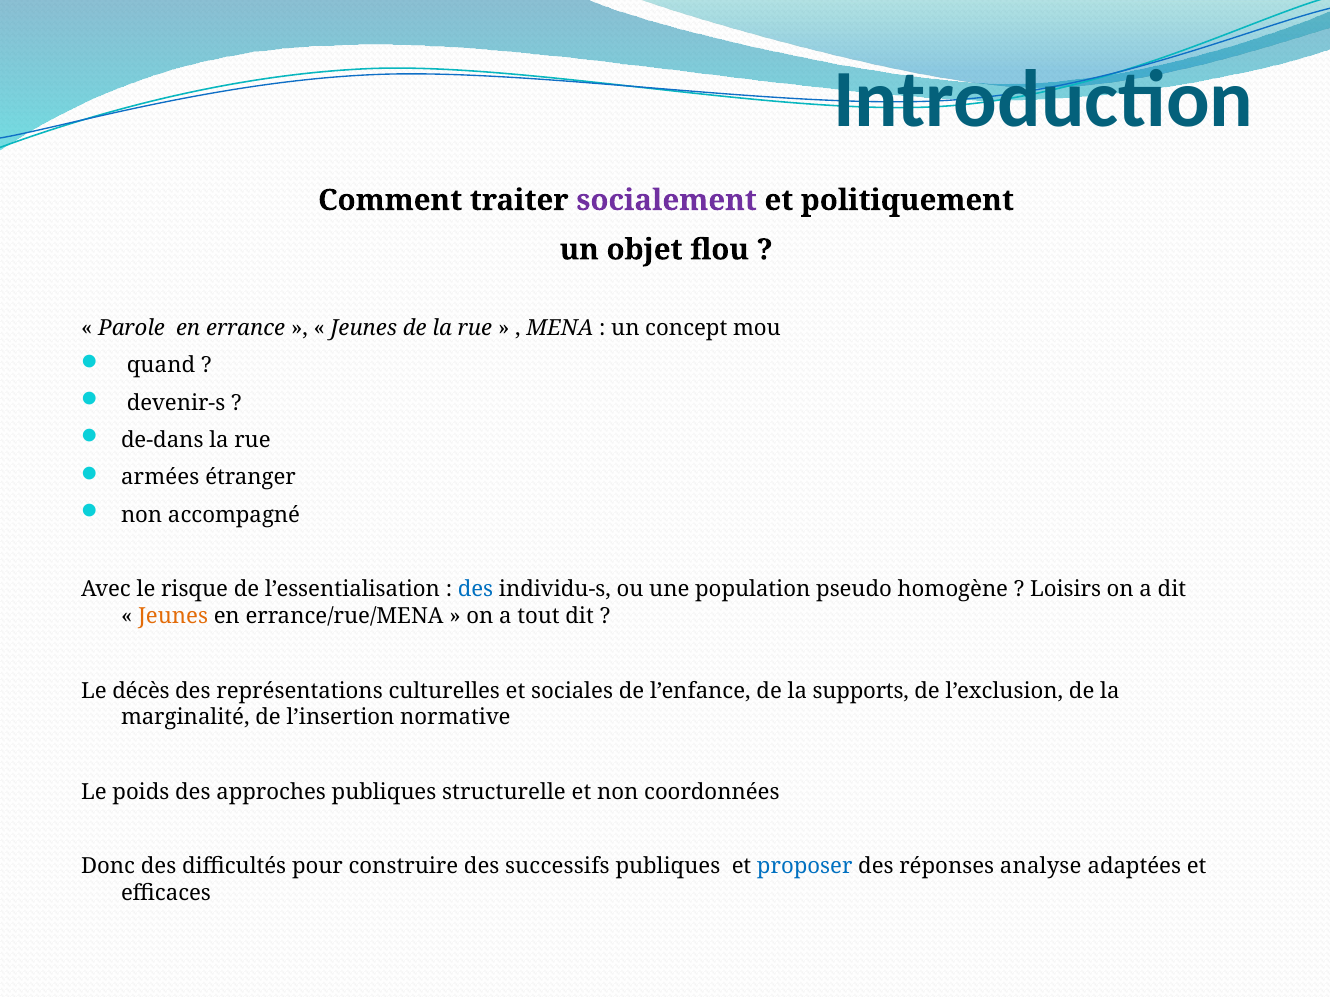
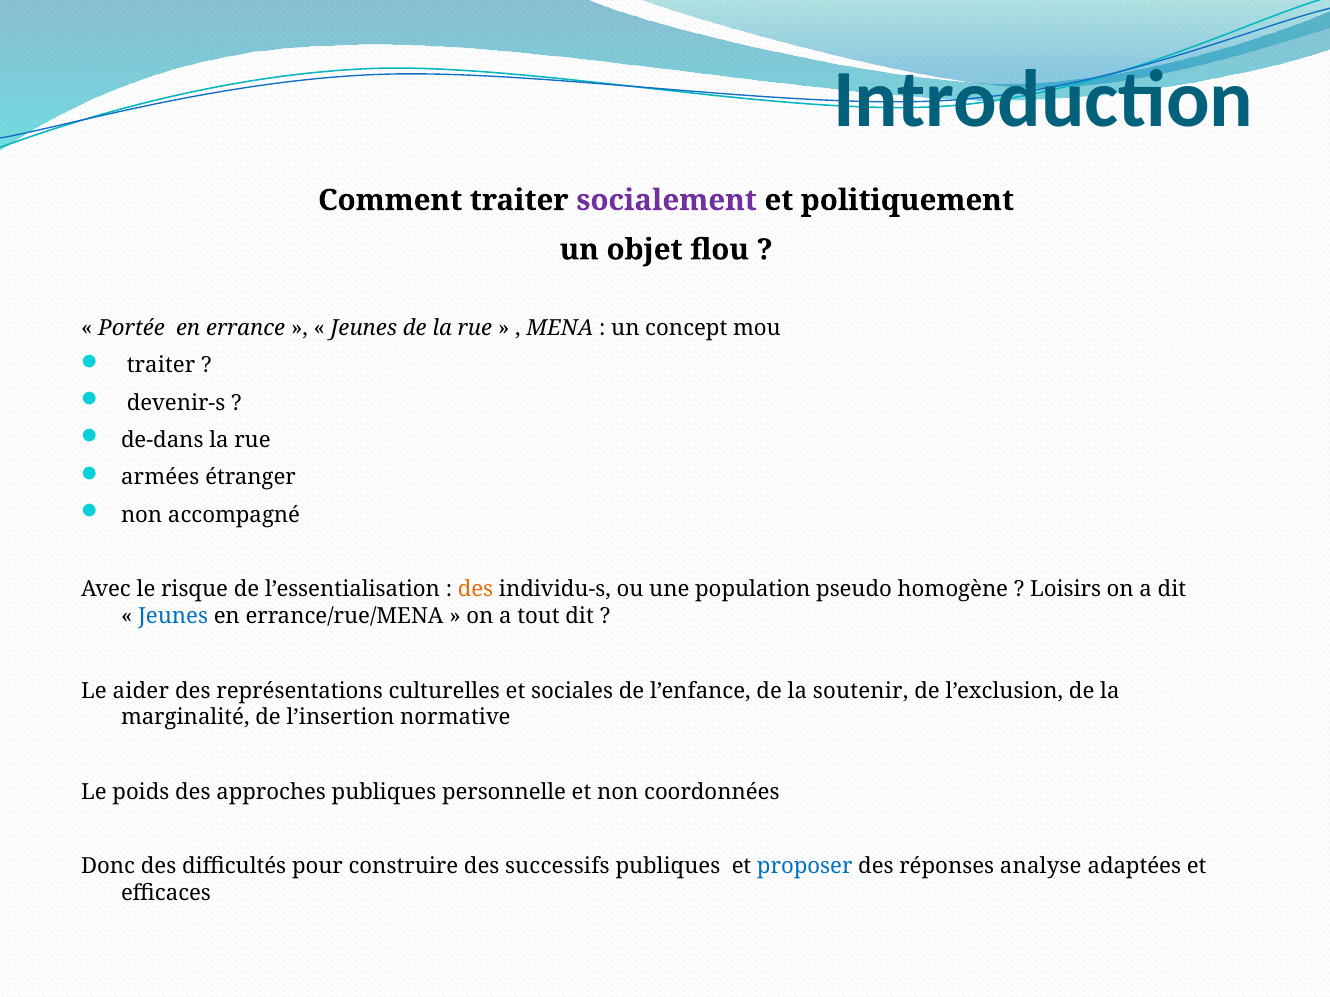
Parole: Parole -> Portée (131, 328)
quand: quand -> traiter (161, 366)
des colour: blue -> orange (475, 590)
Jeunes colour: orange -> blue (173, 616)
décès: décès -> aider (141, 691)
supports: supports -> soutenir (861, 691)
structurelle: structurelle -> personnelle (504, 792)
